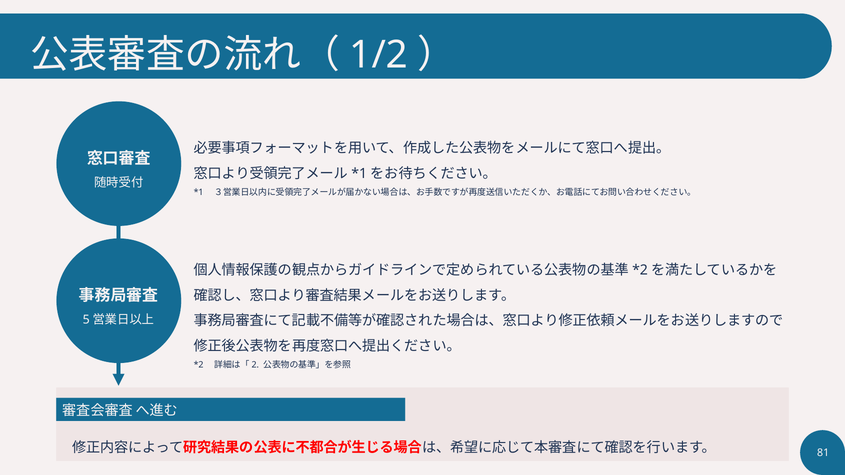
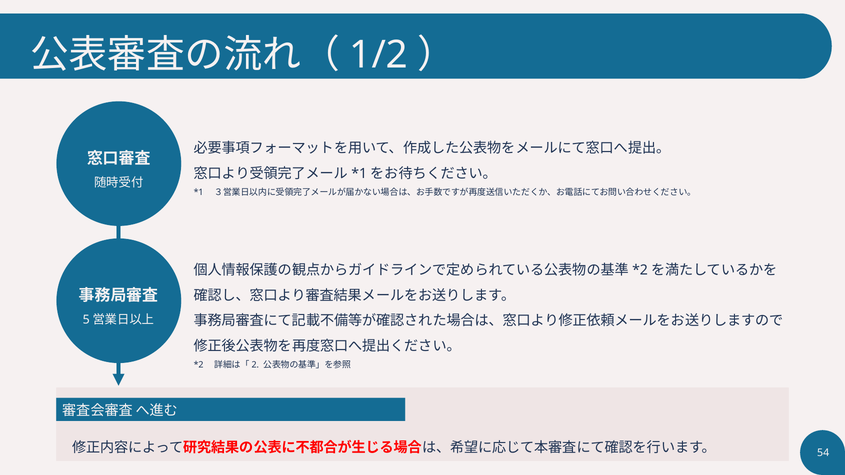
81: 81 -> 54 (823, 453)
